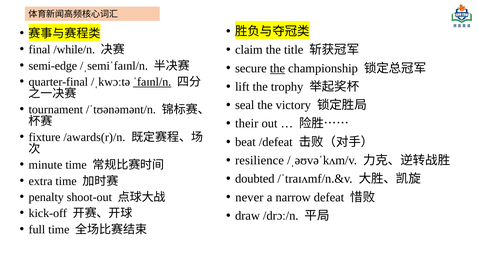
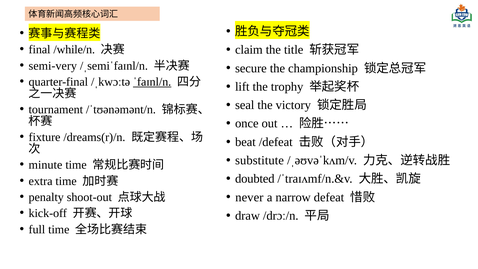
semi-edge: semi-edge -> semi-very (53, 66)
the underline: present -> none (277, 68)
their: their -> once (247, 123)
/awards(r)/n: /awards(r)/n -> /dreams(r)/n (94, 137)
resilience: resilience -> substitute (259, 160)
